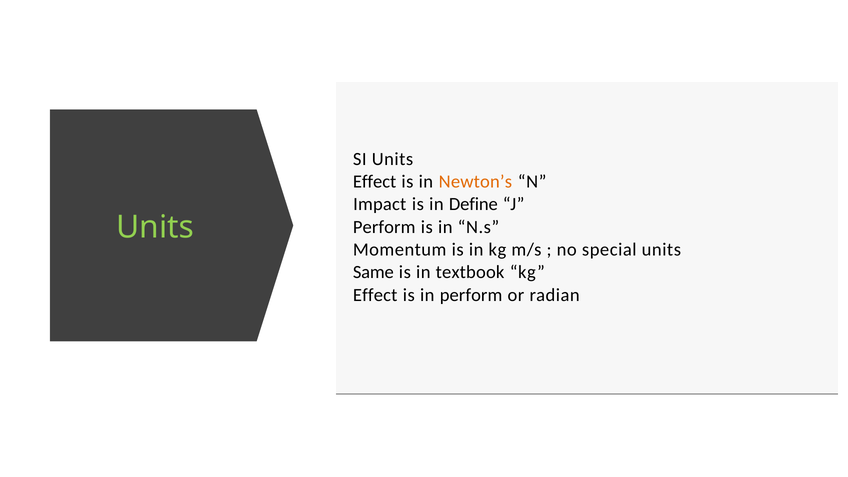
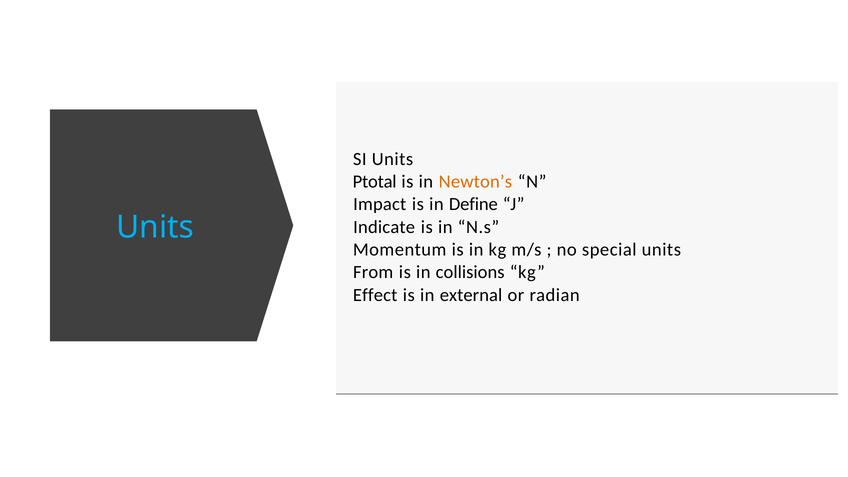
Effect: Effect -> Ptotal (375, 182)
Units colour: light green -> light blue (155, 228)
Perform: Perform -> Indicate (384, 227)
Same: Same -> From (373, 272)
textbook: textbook -> collisions (470, 272)
in perform: perform -> external (471, 295)
